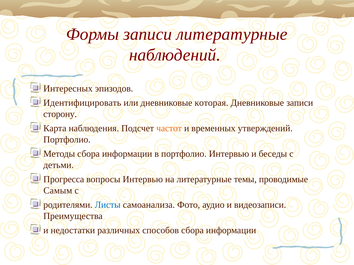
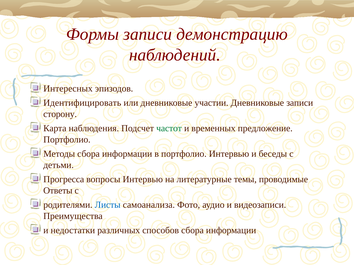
записи литературные: литературные -> демонстрацию (232, 34)
которая: которая -> участии (211, 103)
частот colour: orange -> green (169, 129)
утверждений: утверждений -> предложение (265, 129)
Самым: Самым -> Ответы (58, 191)
